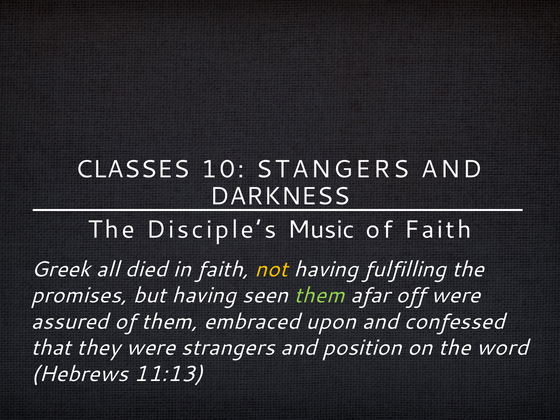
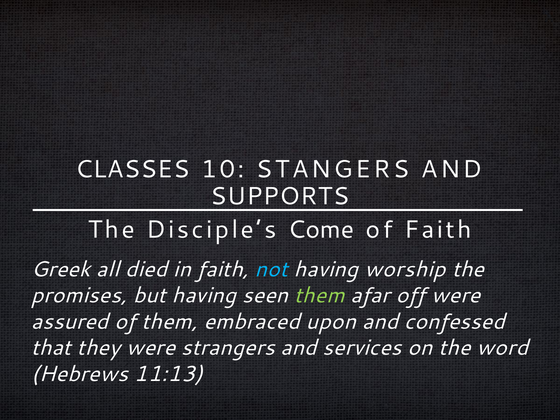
DARKNESS: DARKNESS -> SUPPORTS (280, 196)
Music: Music -> Come (321, 229)
not colour: yellow -> light blue (271, 269)
fulfilling: fulfilling -> worship (405, 269)
position: position -> services (362, 348)
